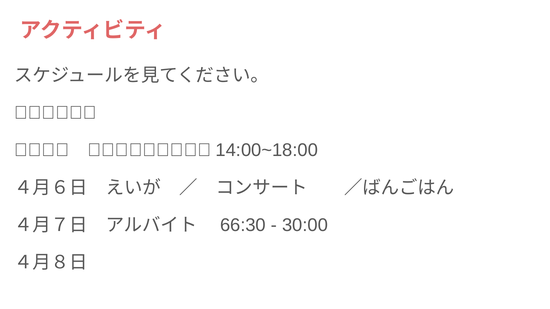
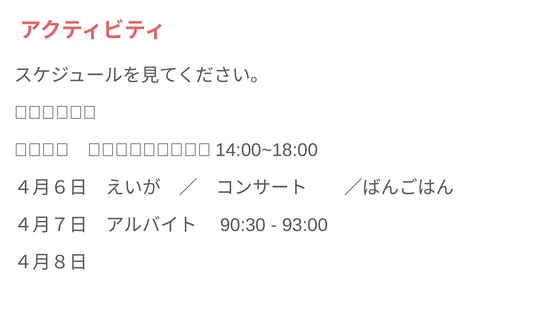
66:30: 66:30 -> 90:30 (243, 225)
30:00: 30:00 -> 93:00 (305, 225)
